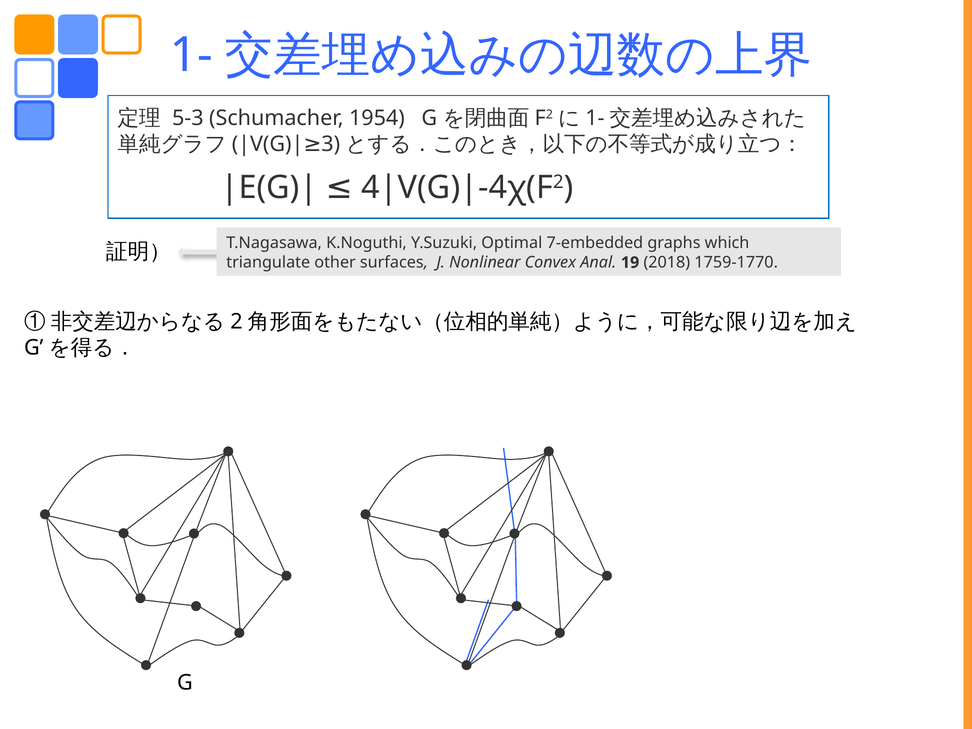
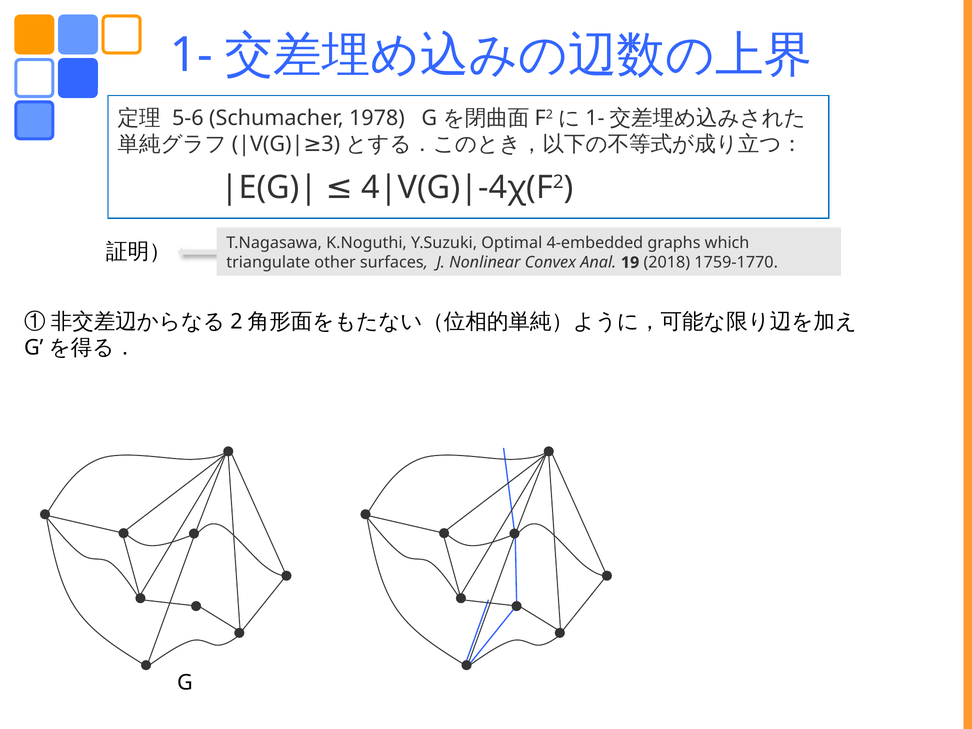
5-3: 5-3 -> 5-6 (188, 118)
1954: 1954 -> 1978 (377, 118)
7-embedded: 7-embedded -> 4-embedded (595, 243)
